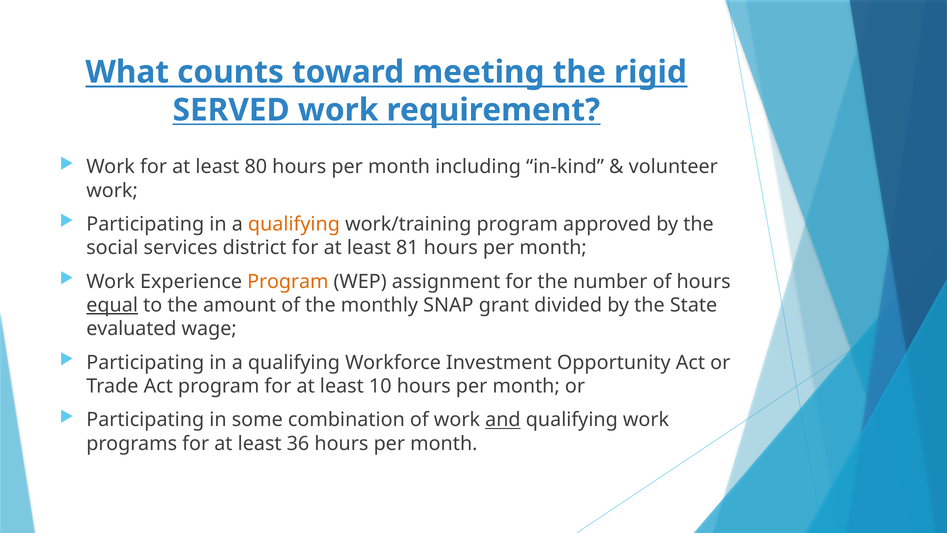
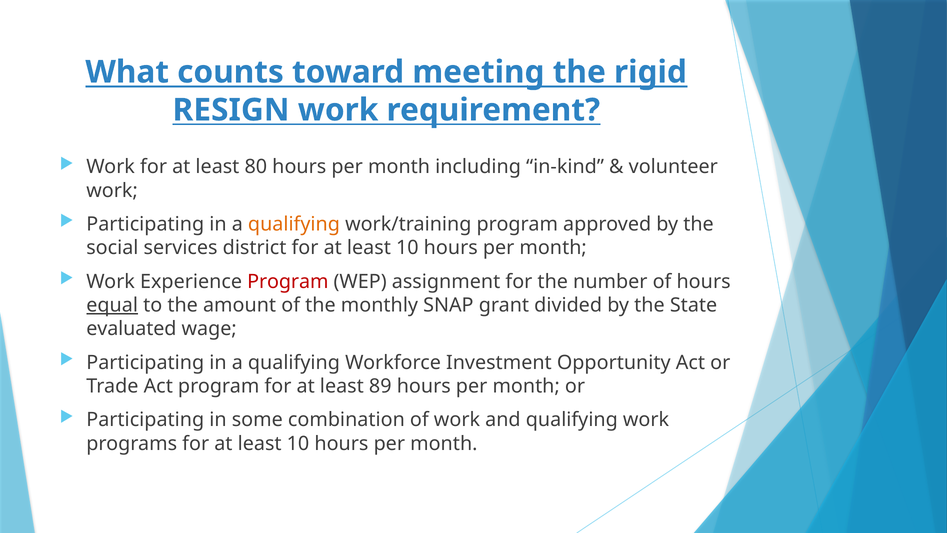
SERVED: SERVED -> RESIGN (231, 110)
81: 81 -> 10 (407, 248)
Program colour: orange -> red (288, 281)
10: 10 -> 89 (380, 386)
and underline: present -> none (503, 420)
36: 36 -> 10 (298, 443)
